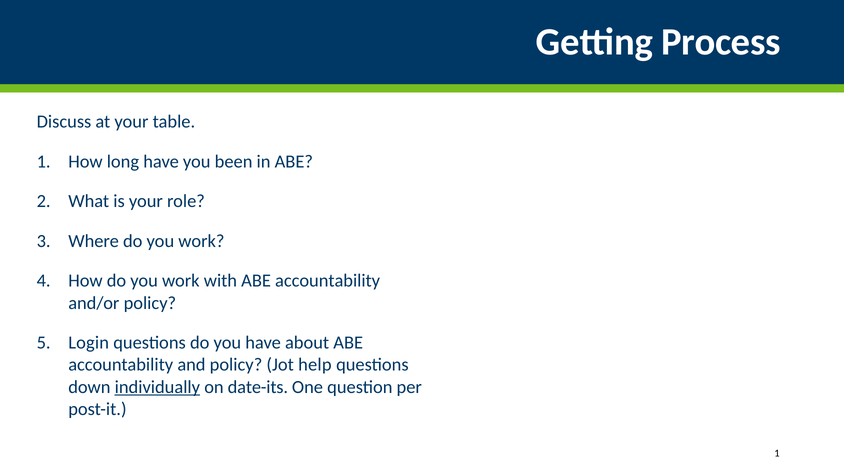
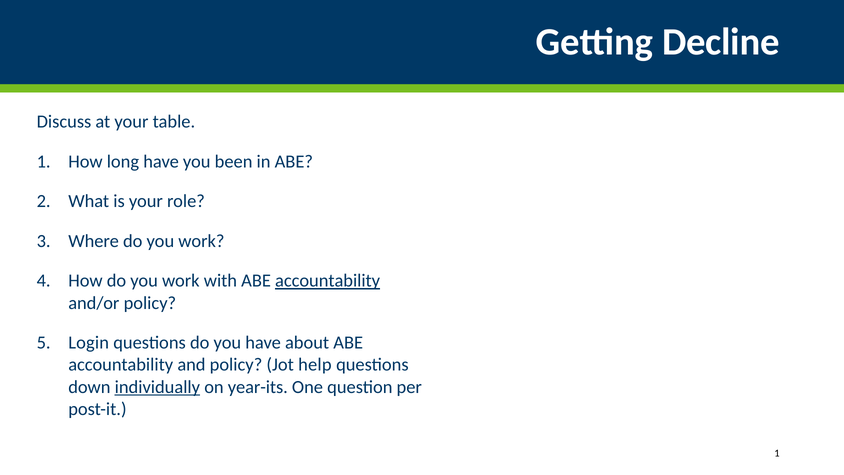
Process: Process -> Decline (721, 42)
accountability underline: none -> present (328, 281)
date-its: date-its -> year-its (258, 387)
